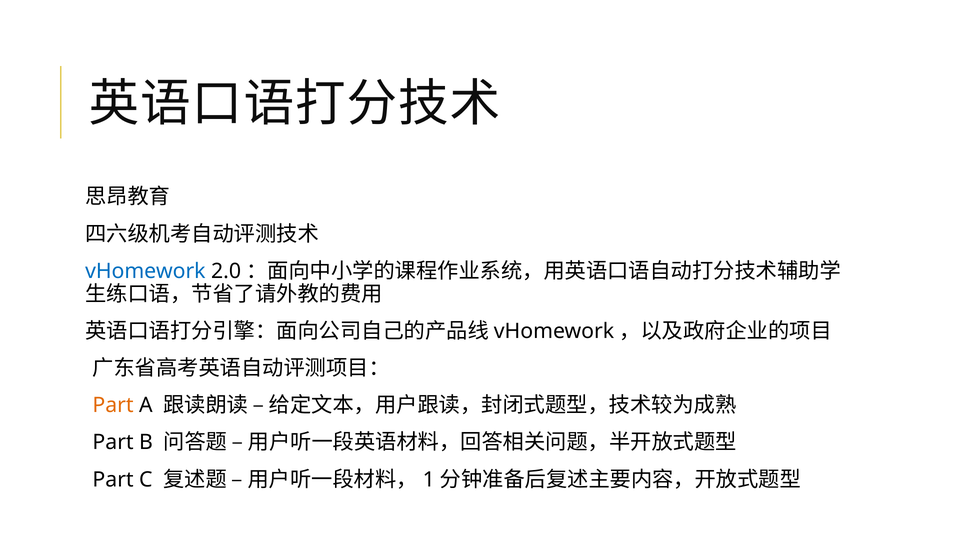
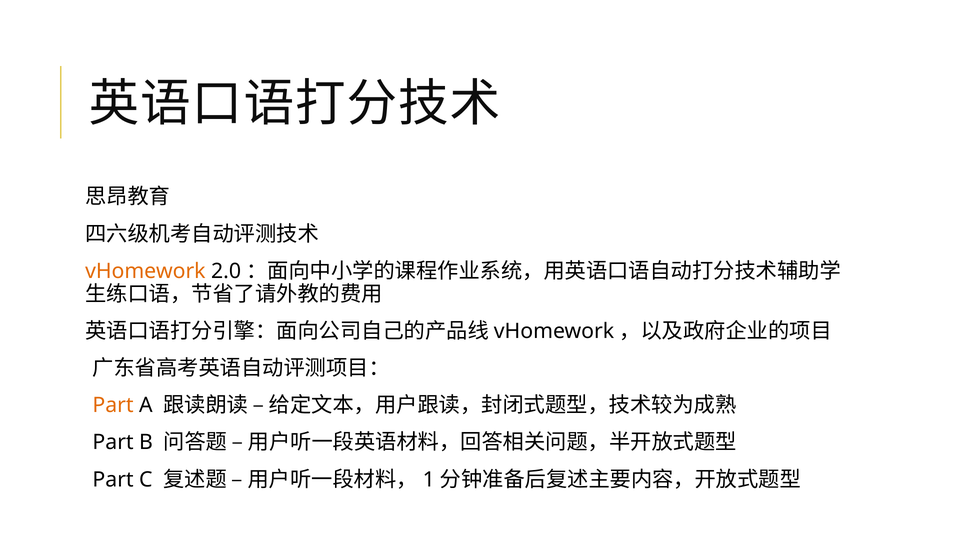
vHomework colour: blue -> orange (145, 271)
